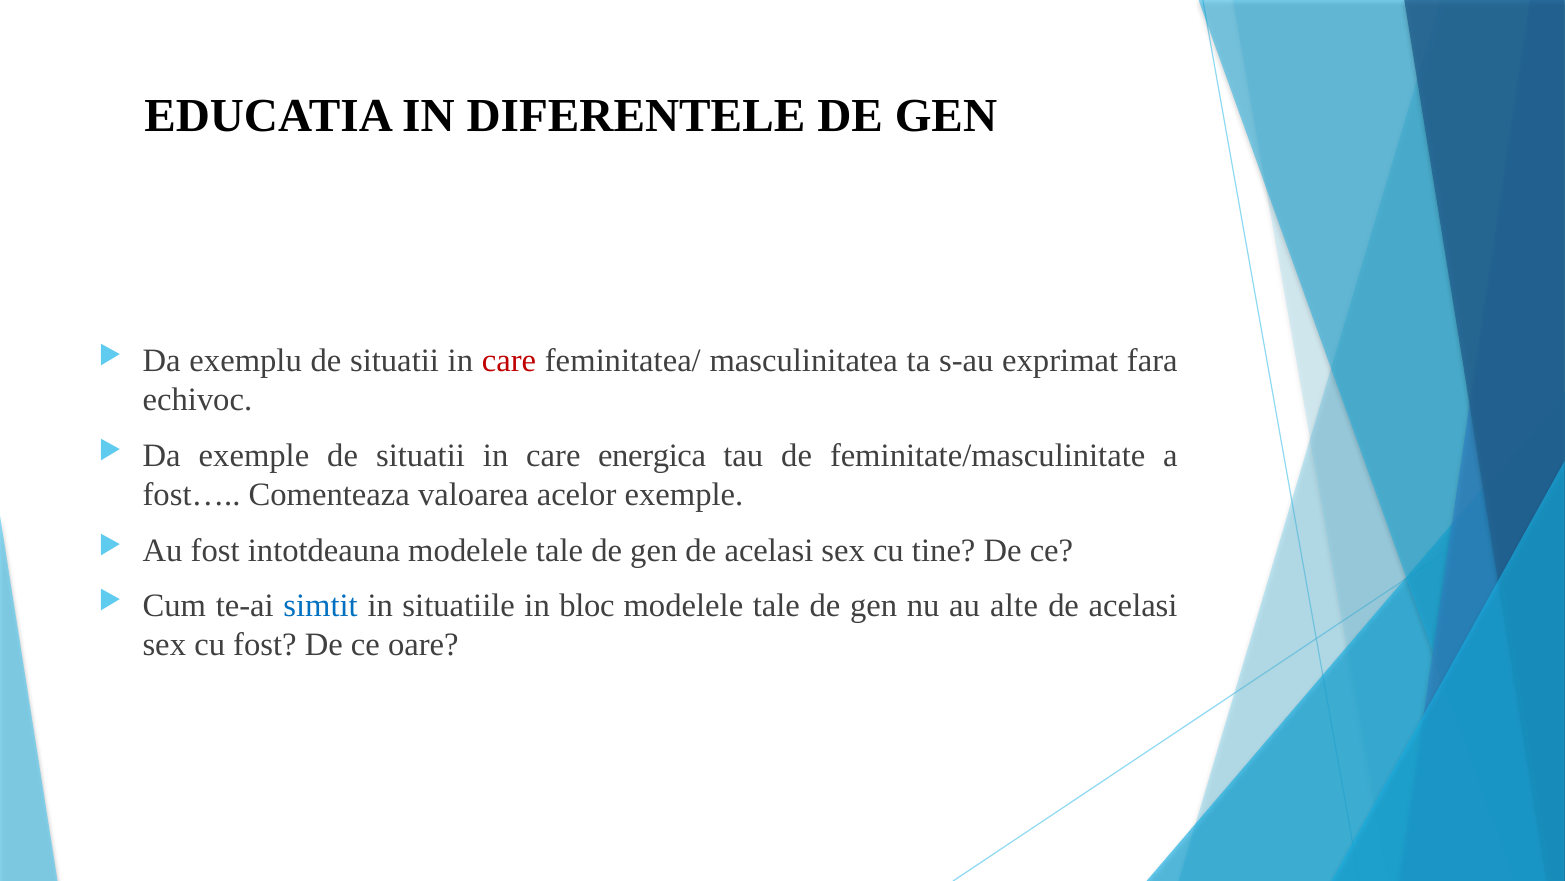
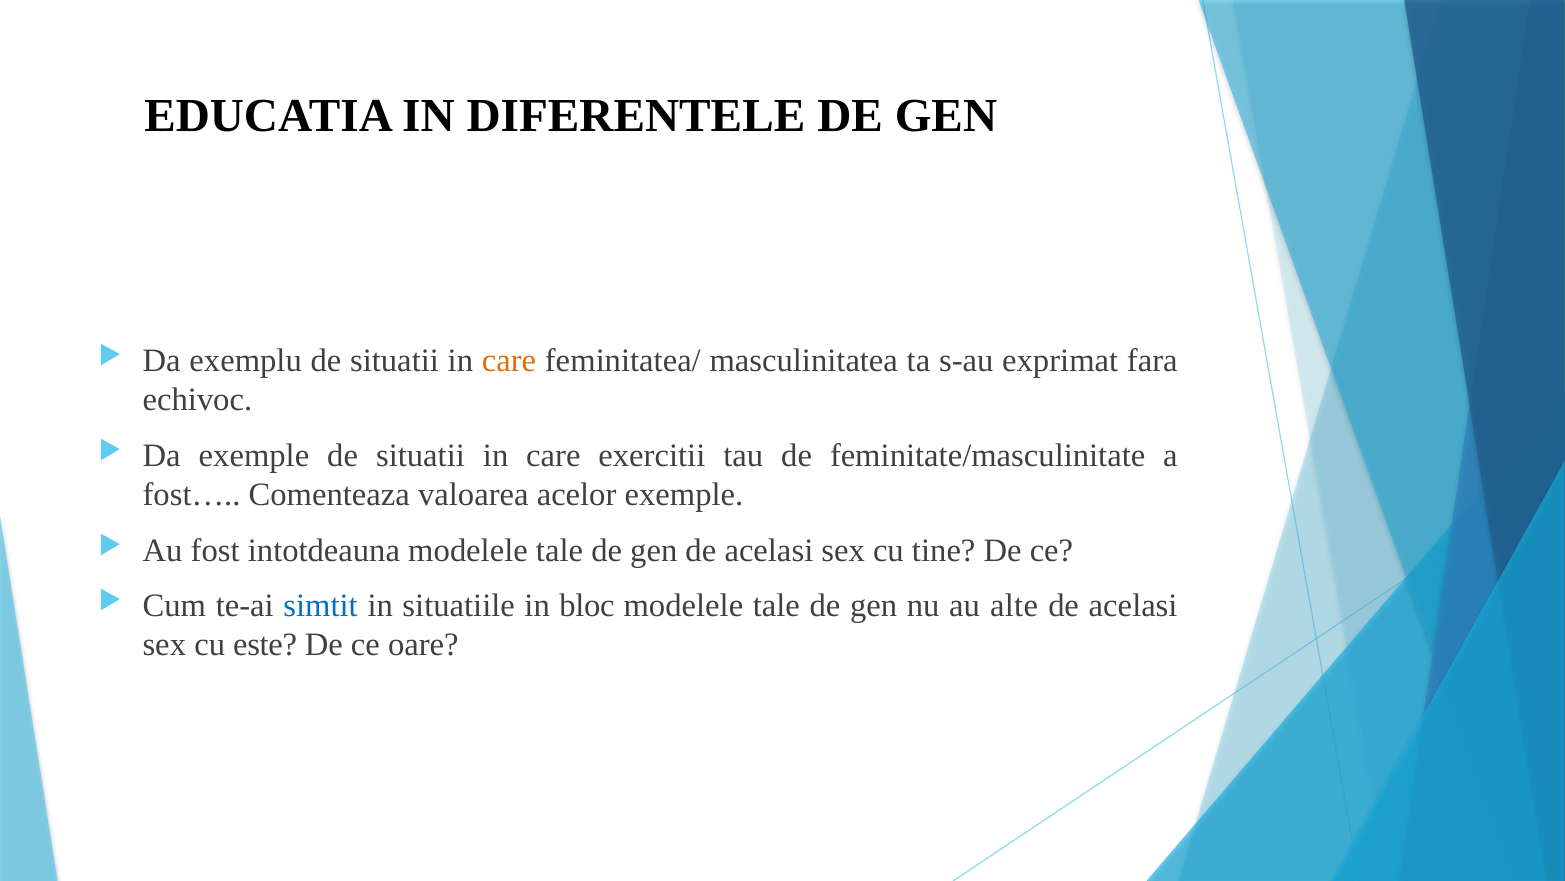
care colour: red -> orange (509, 361)
energica: energica -> exercitii (652, 455)
cu fost: fost -> este (265, 645)
